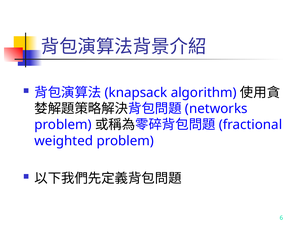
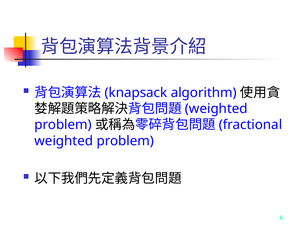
networks: networks -> weighted (216, 109)
